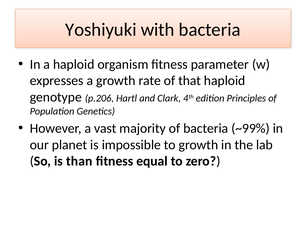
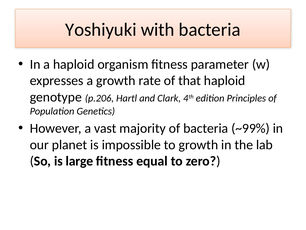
than: than -> large (79, 161)
